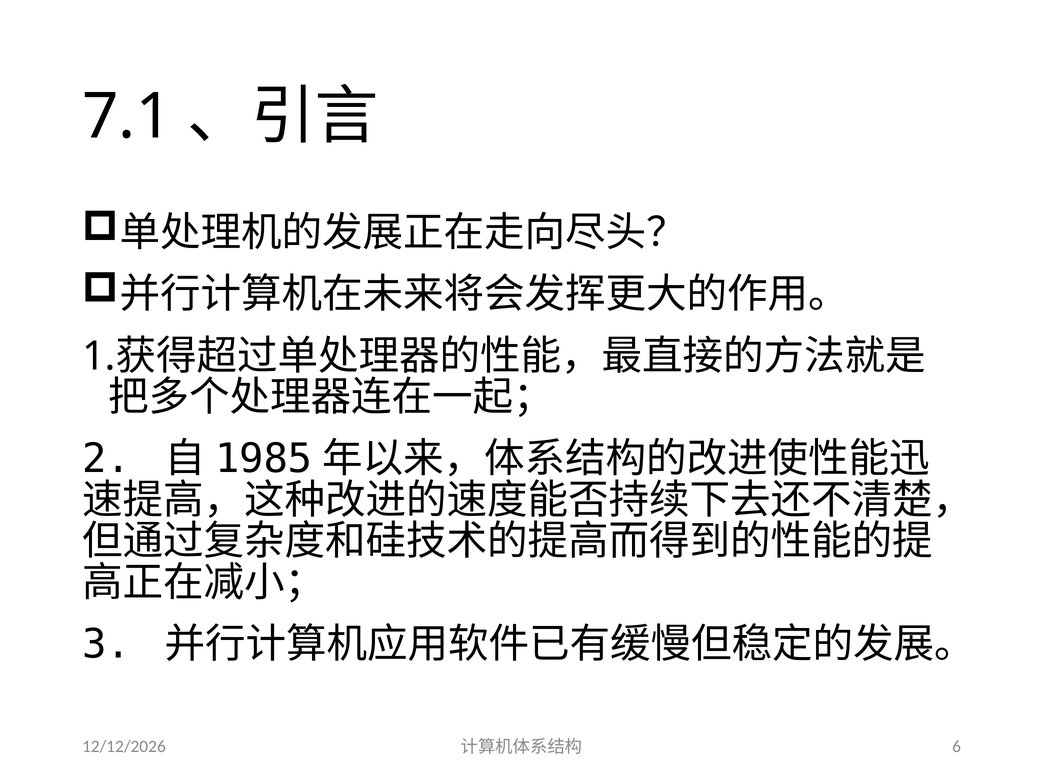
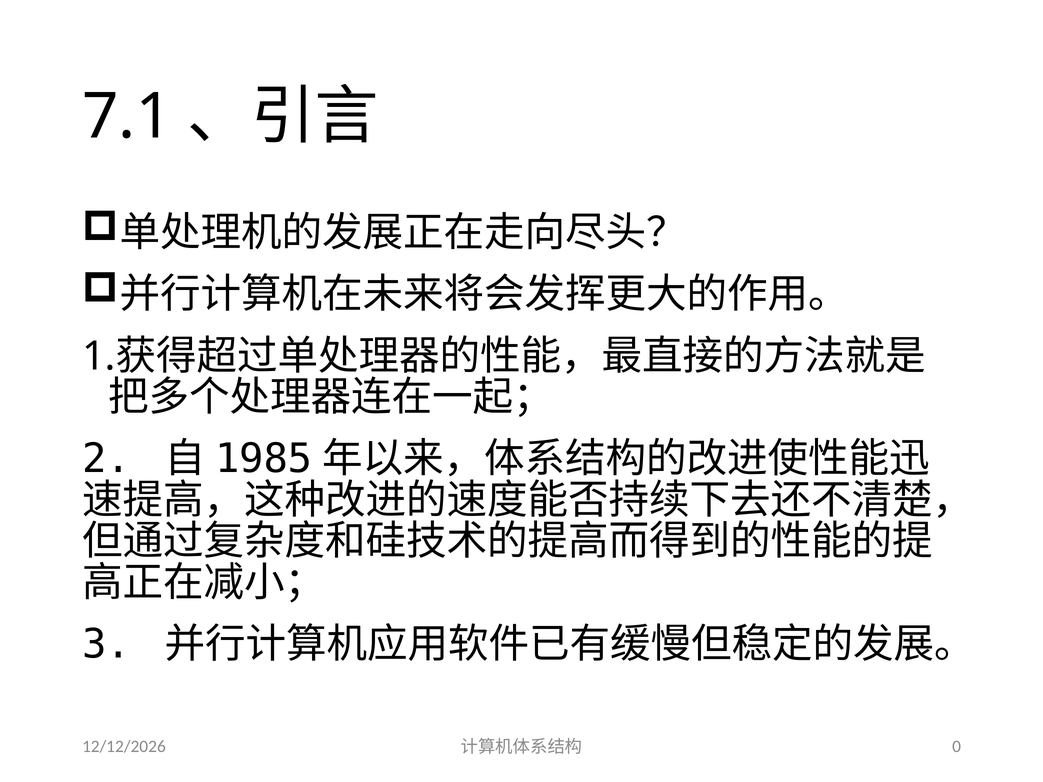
6: 6 -> 0 (957, 747)
